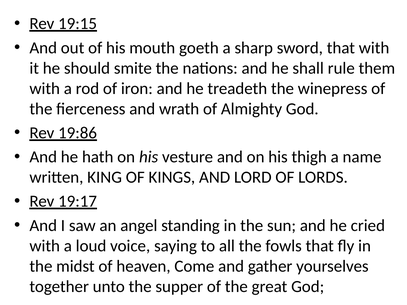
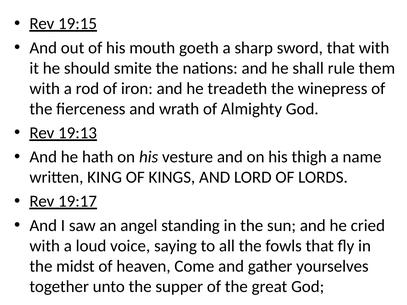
19:86: 19:86 -> 19:13 (78, 133)
